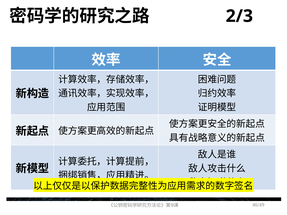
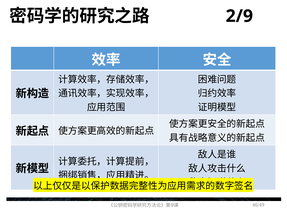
2/3: 2/3 -> 2/9 (239, 16)
